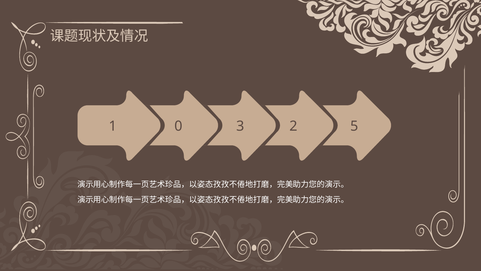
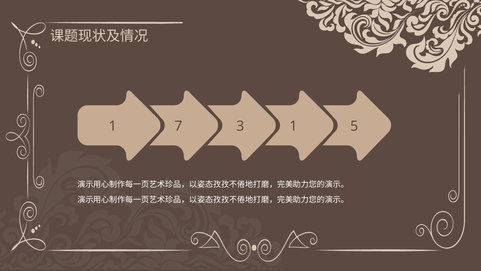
0: 0 -> 7 (178, 126)
3 2: 2 -> 1 (293, 126)
